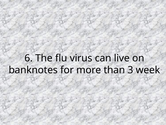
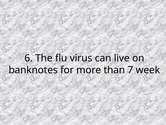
3: 3 -> 7 (130, 70)
